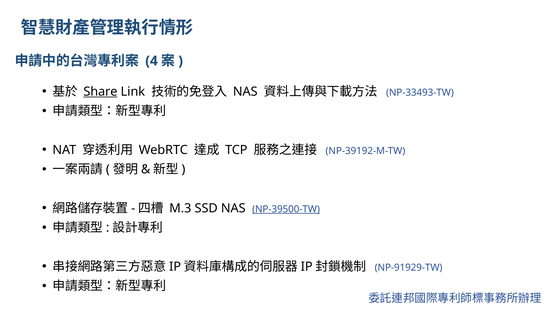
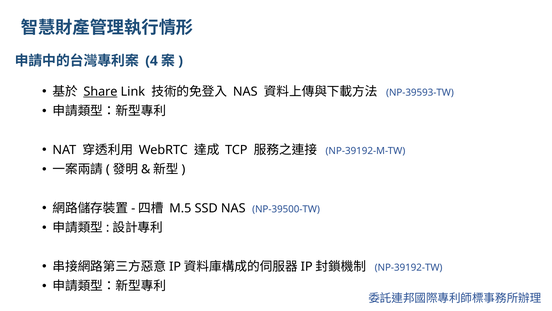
NP-33493-TW: NP-33493-TW -> NP-39593-TW (420, 92)
M.3: M.3 -> M.5 (180, 208)
NP-39500-TW underline: present -> none (286, 209)
NP-91929-TW: NP-91929-TW -> NP-39192-TW (409, 267)
